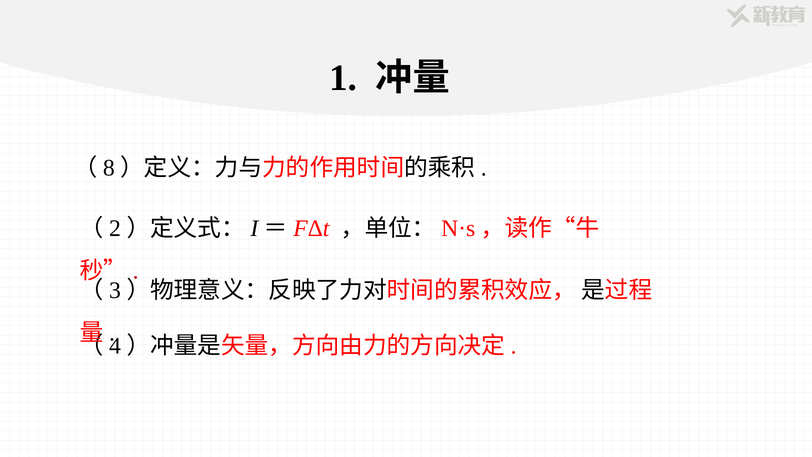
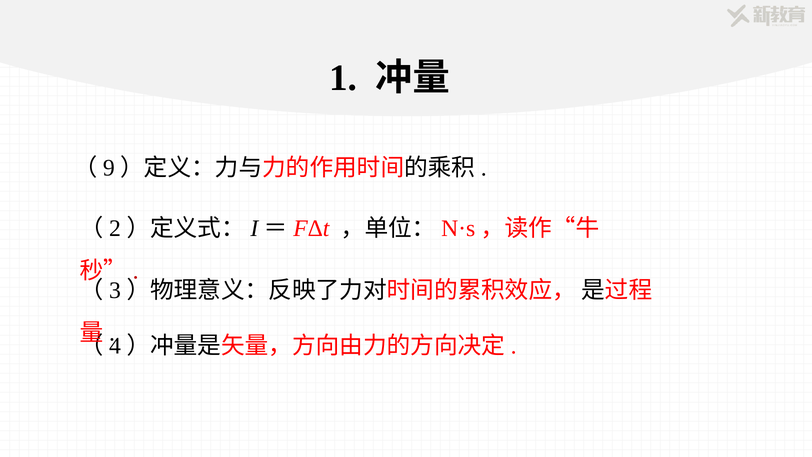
8: 8 -> 9 (109, 168)
